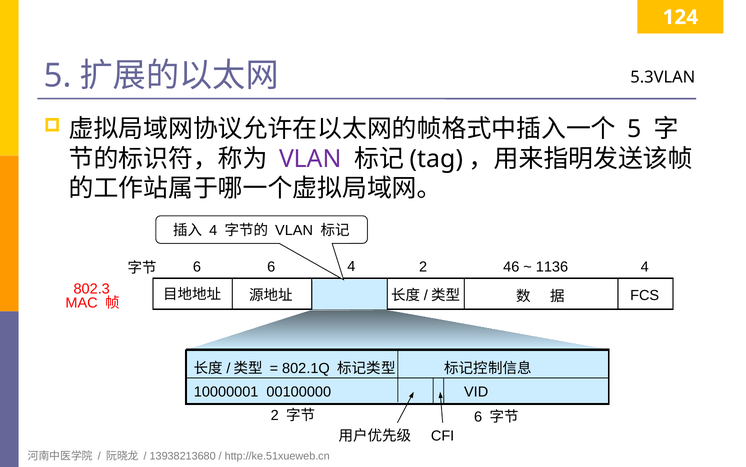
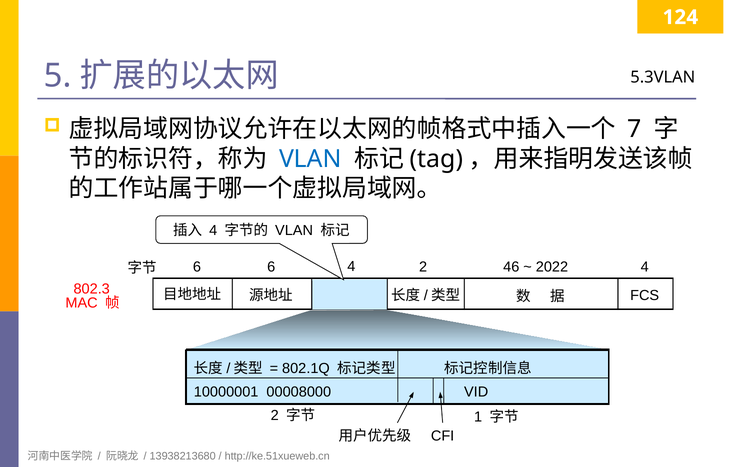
5: 5 -> 7 (634, 129)
VLAN colour: purple -> blue (310, 159)
1136: 1136 -> 2022 (552, 266)
00100000: 00100000 -> 00008000 (299, 391)
6: 6 -> 1 (478, 417)
